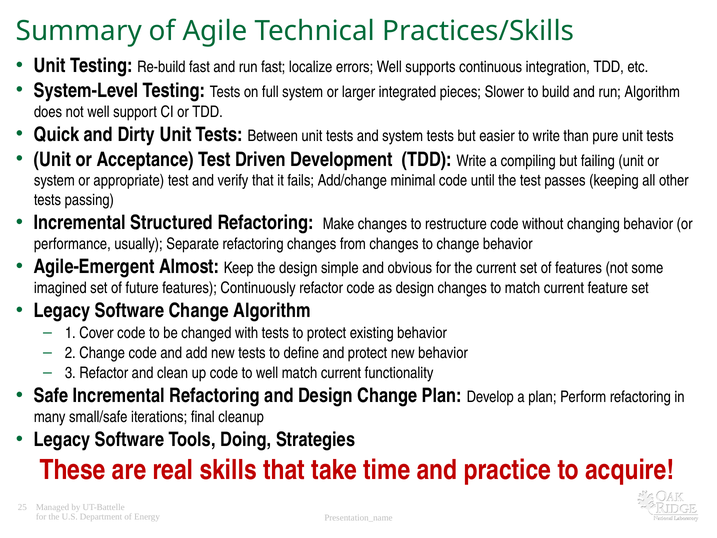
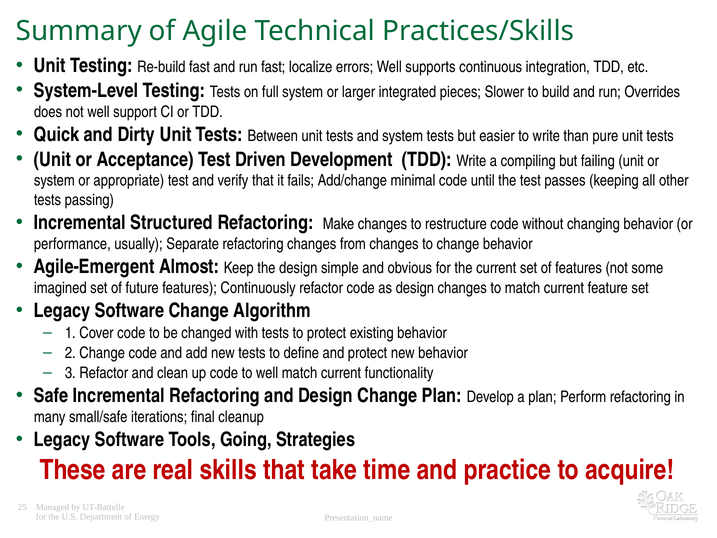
run Algorithm: Algorithm -> Overrides (652, 92)
Doing: Doing -> Going (246, 440)
